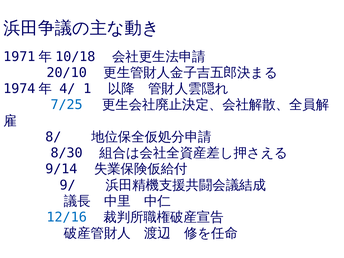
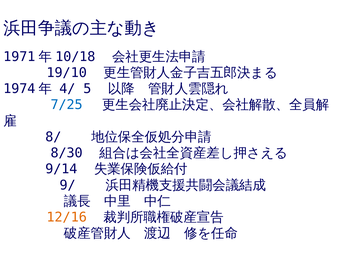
20/10: 20/10 -> 19/10 (67, 73)
1: 1 -> 5 (87, 89)
12/16 colour: blue -> orange (67, 217)
